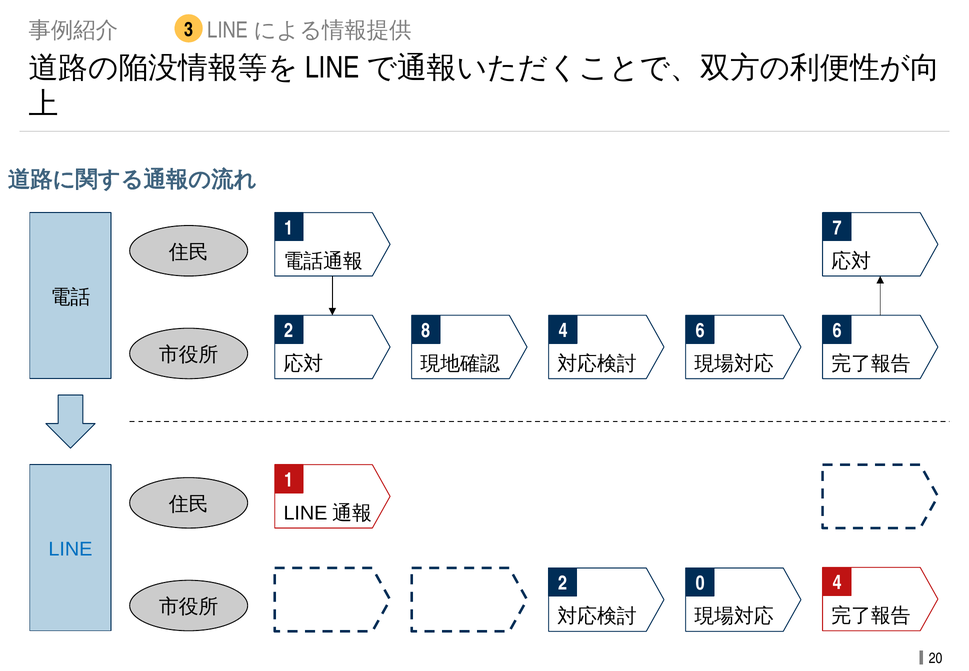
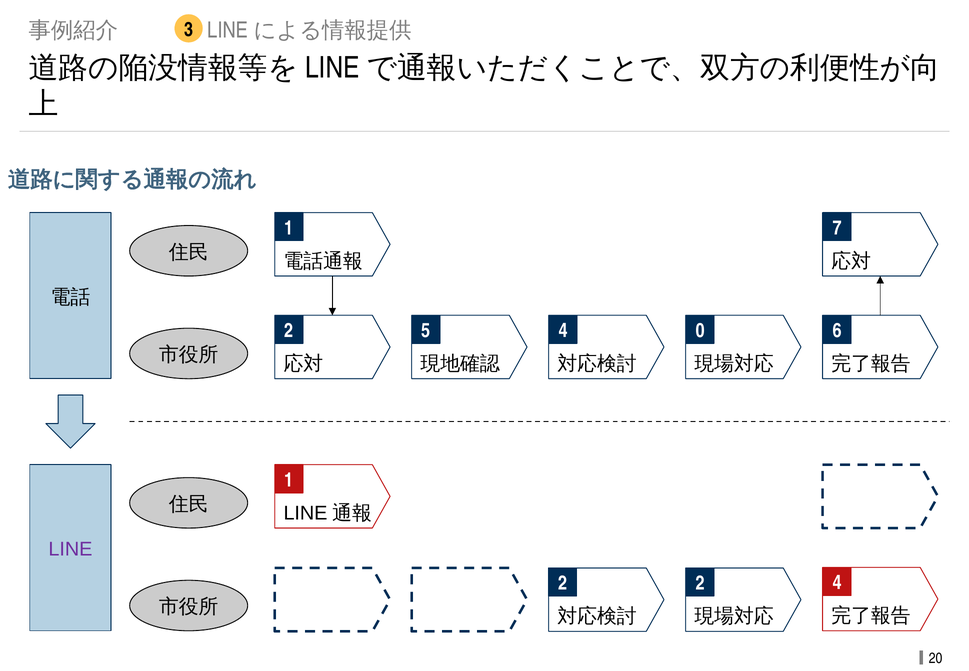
8: 8 -> 5 (426, 331)
4 6: 6 -> 0 (700, 331)
LINE colour: blue -> purple (70, 549)
2 0: 0 -> 2 (700, 583)
